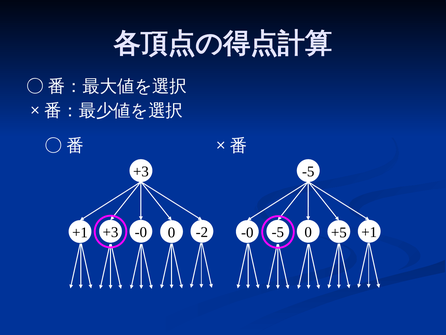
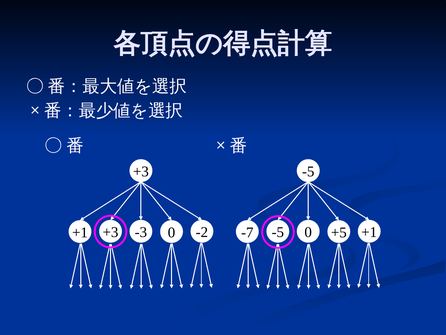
-0: -0 -> -3 (141, 232)
-0: -0 -> -7 (247, 232)
